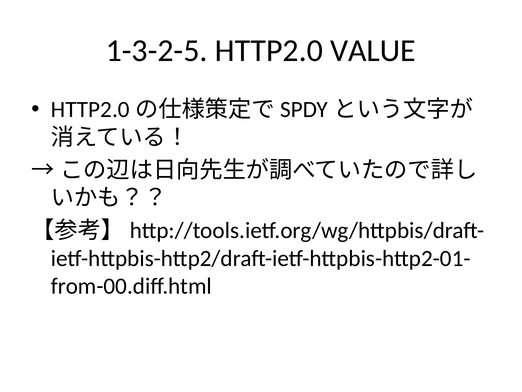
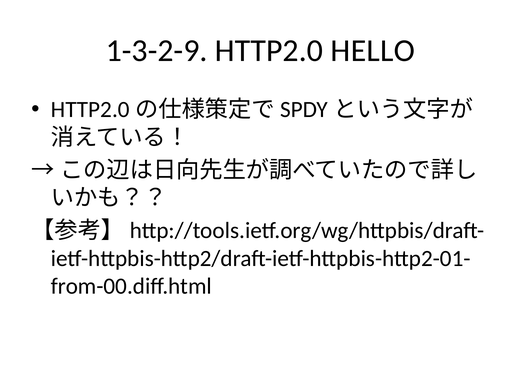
1-3-2-5: 1-3-2-5 -> 1-3-2-9 (157, 51)
VALUE: VALUE -> HELLO (373, 51)
